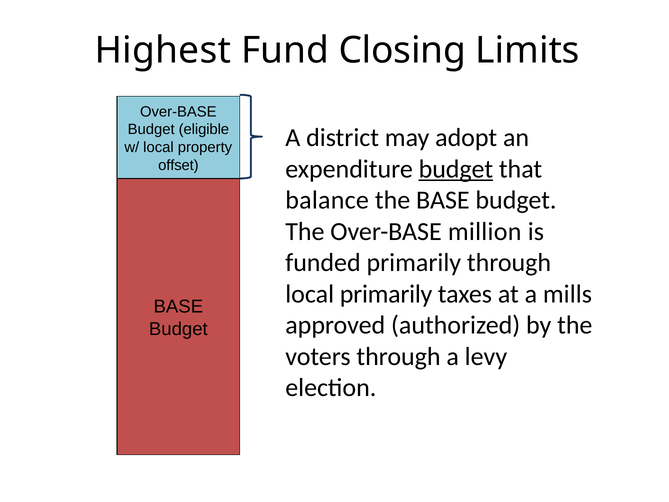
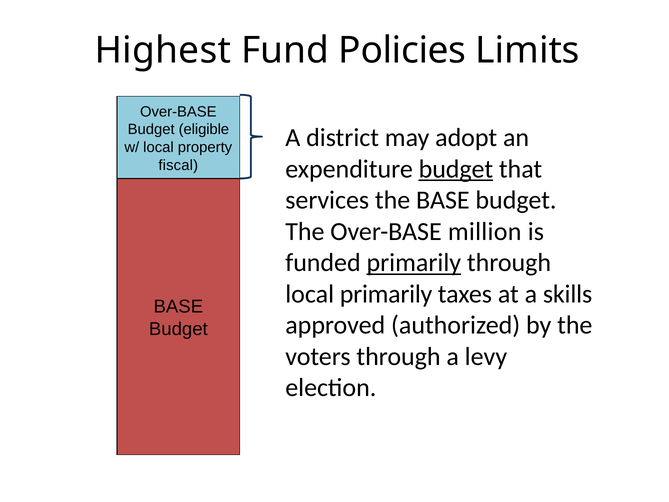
Closing: Closing -> Policies (402, 51)
offset: offset -> fiscal (178, 165)
balance: balance -> services (327, 200)
primarily underline: none -> present (414, 263)
mills: mills -> skills (568, 294)
